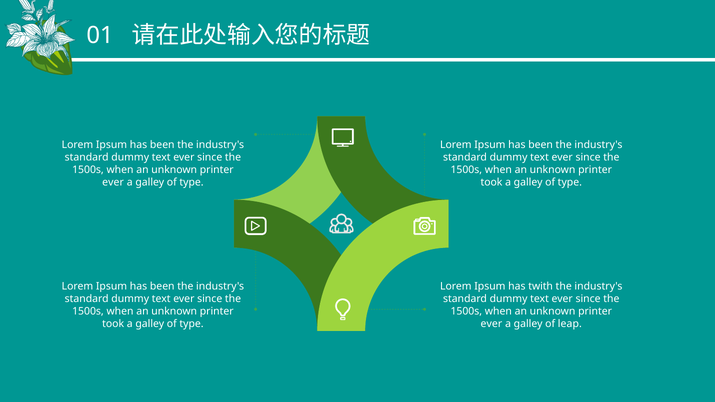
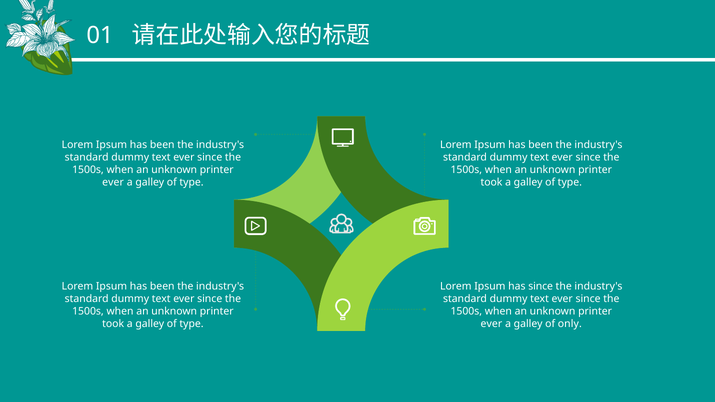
has twith: twith -> since (541, 286)
leap: leap -> only (570, 324)
